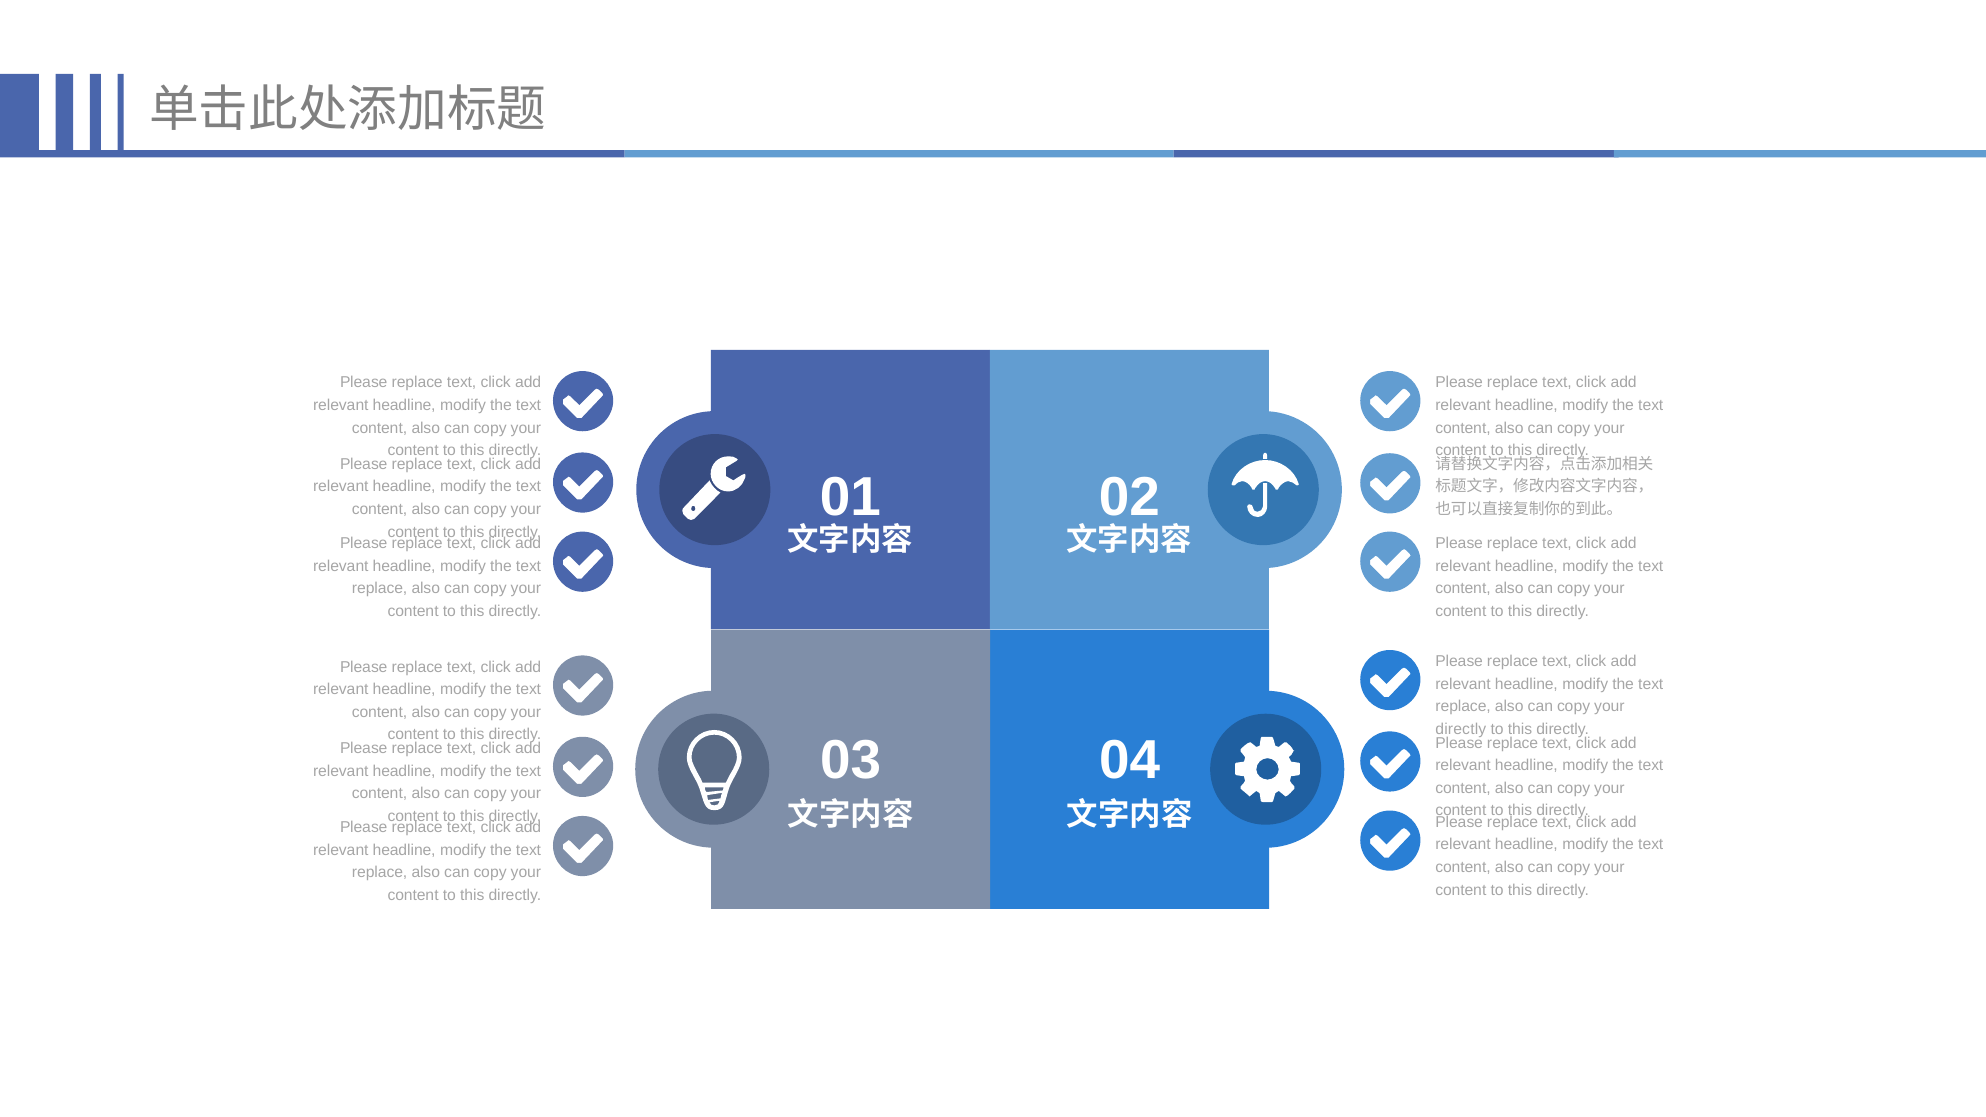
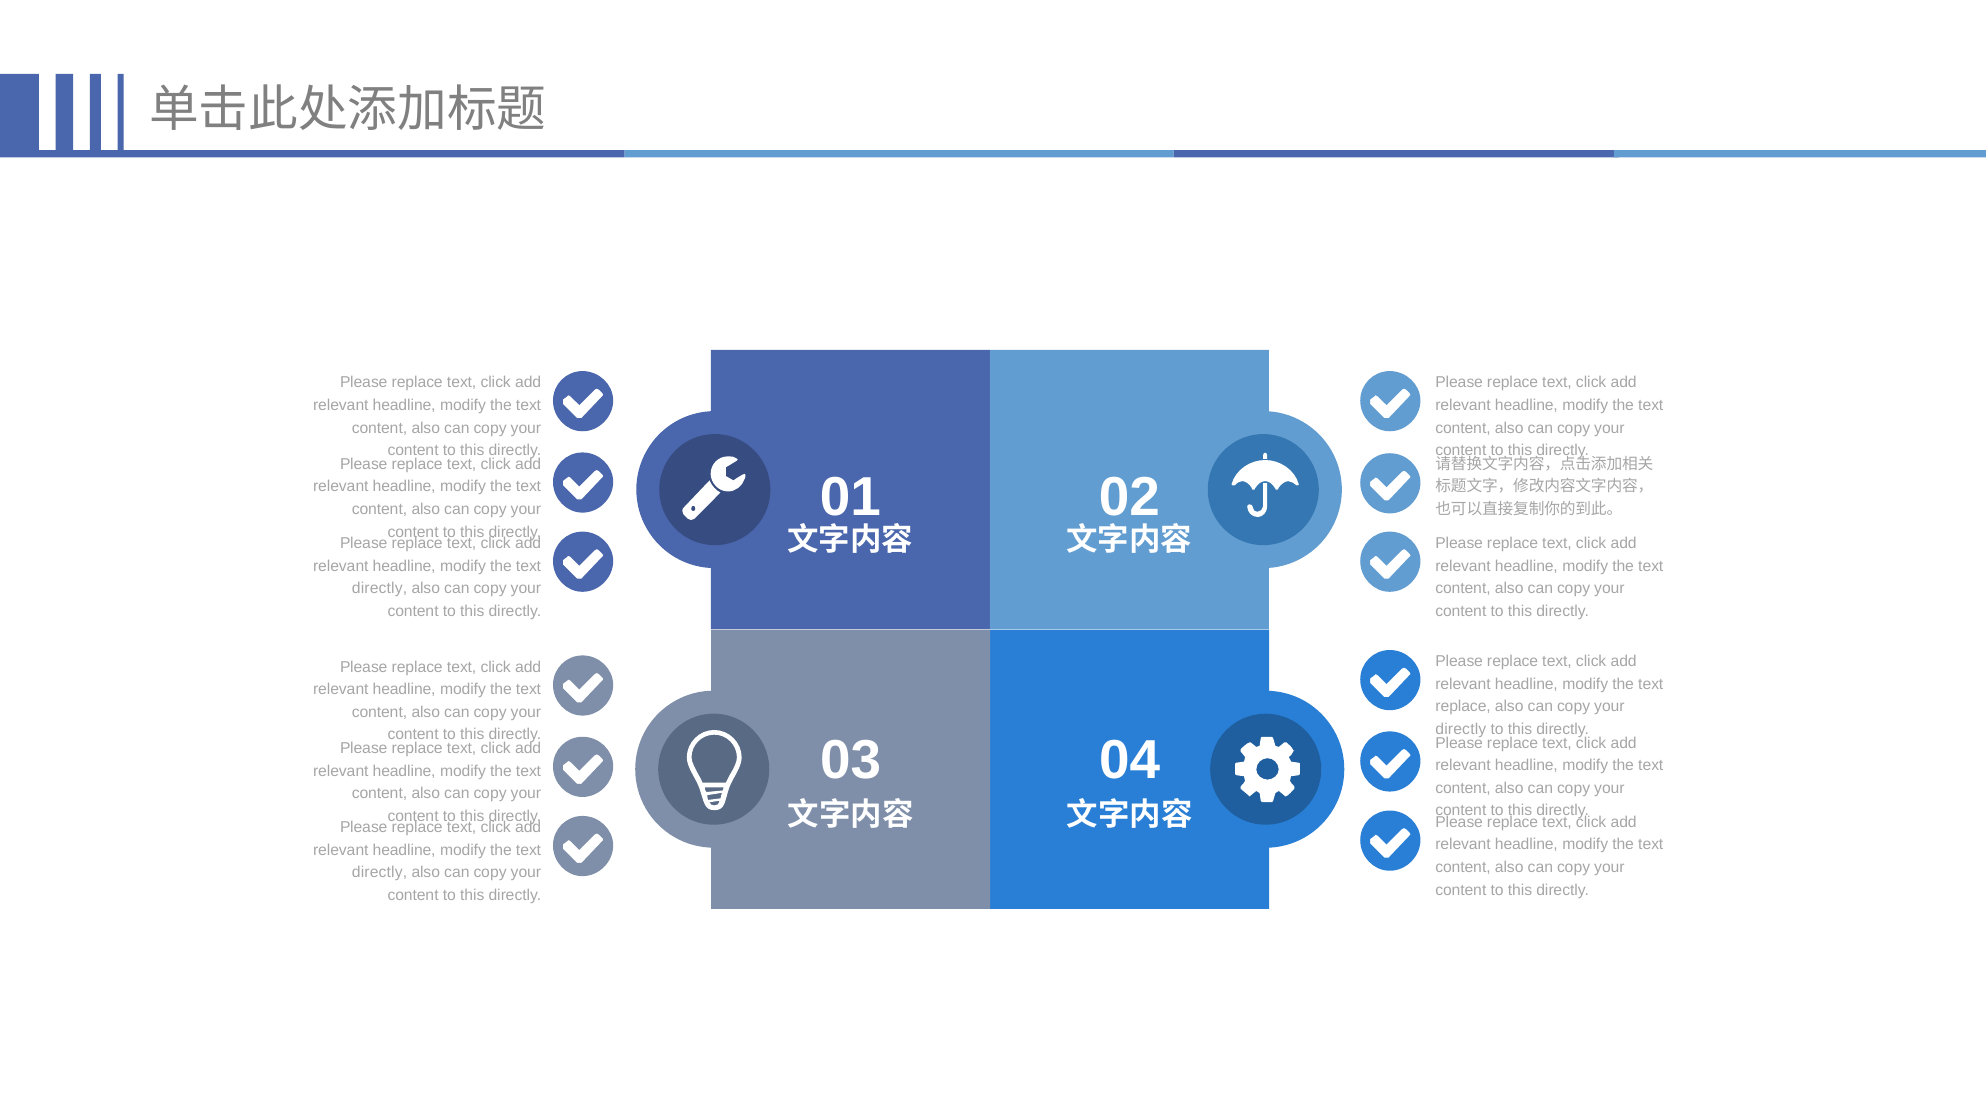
replace: replace -> directly (380, 588)
replace: replace -> directly (380, 873)
